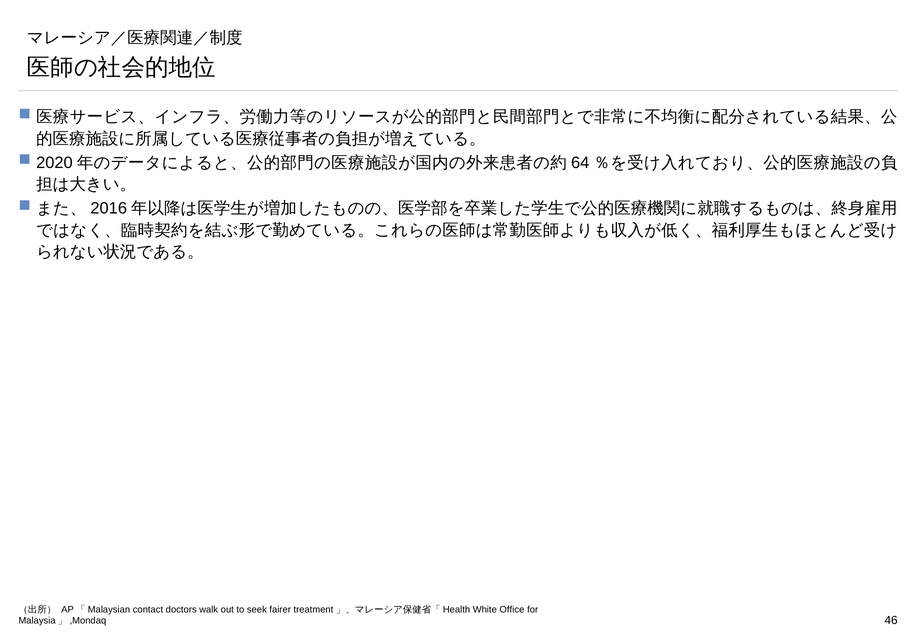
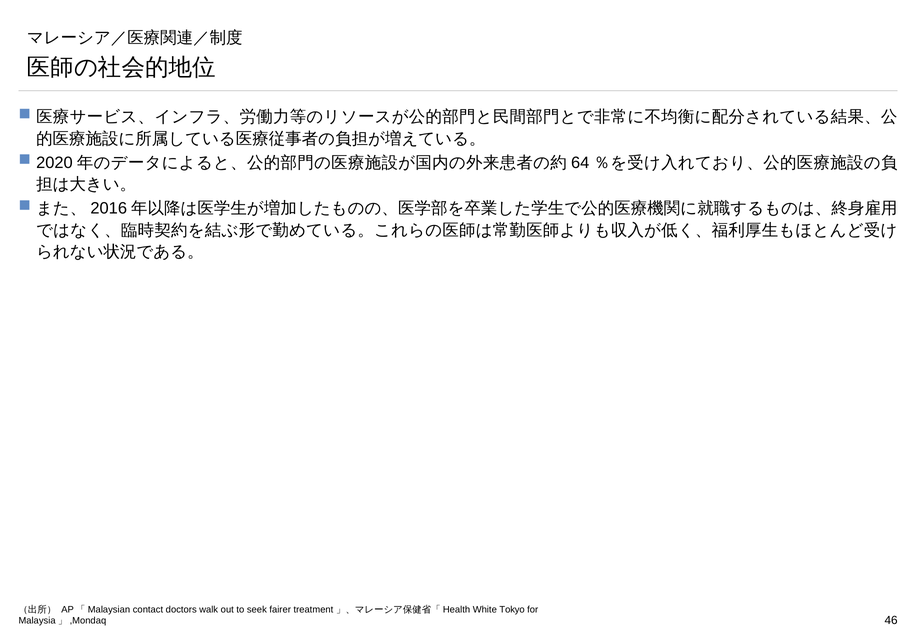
Office: Office -> Tokyo (512, 610)
